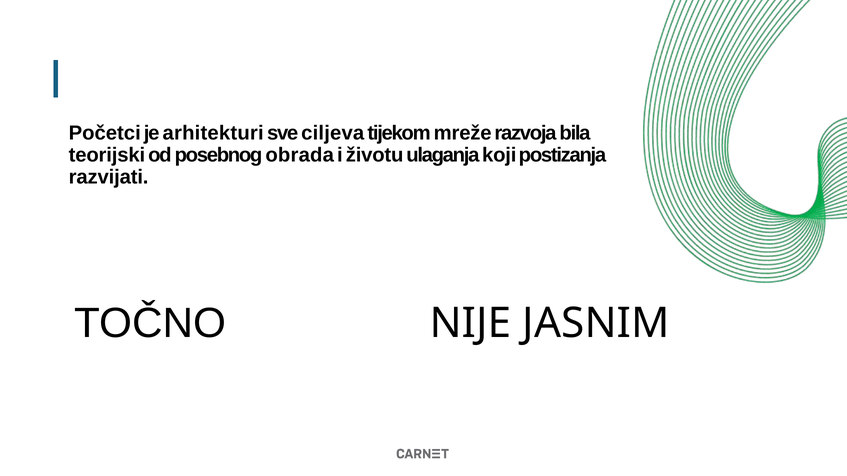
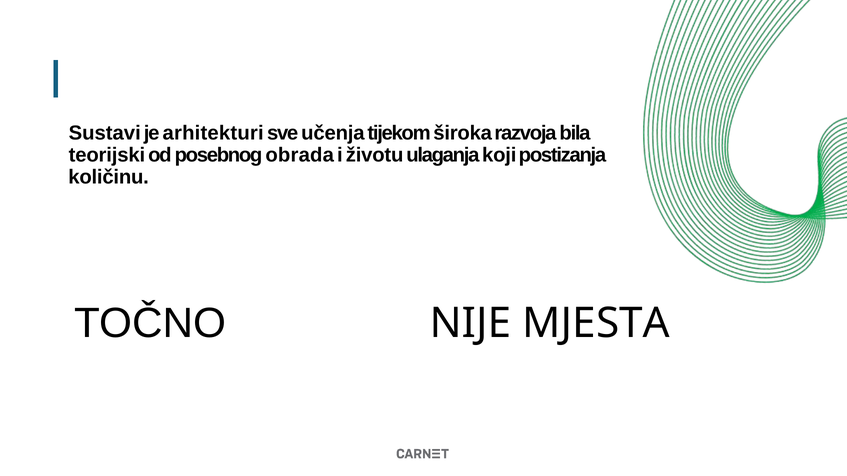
Početci: Početci -> Sustavi (105, 133)
ciljeva: ciljeva -> učenja (333, 133)
mreže: mreže -> široka (463, 133)
razvijati: razvijati -> količinu (109, 177)
JASNIM: JASNIM -> MJESTA (596, 323)
